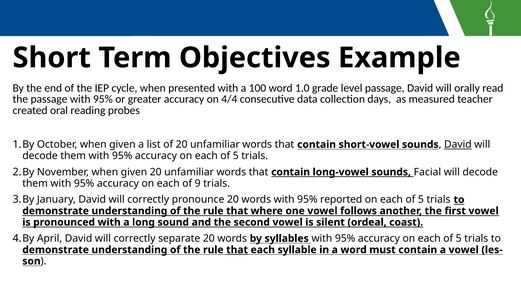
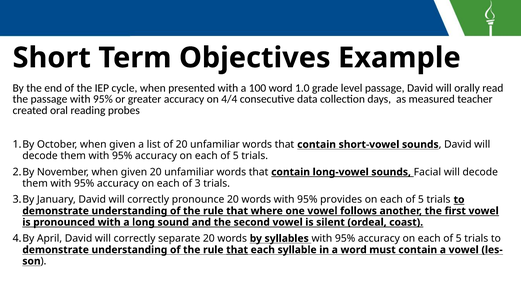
David underline: present -> none (458, 145)
9: 9 -> 3 (198, 183)
reported: reported -> provides (341, 200)
